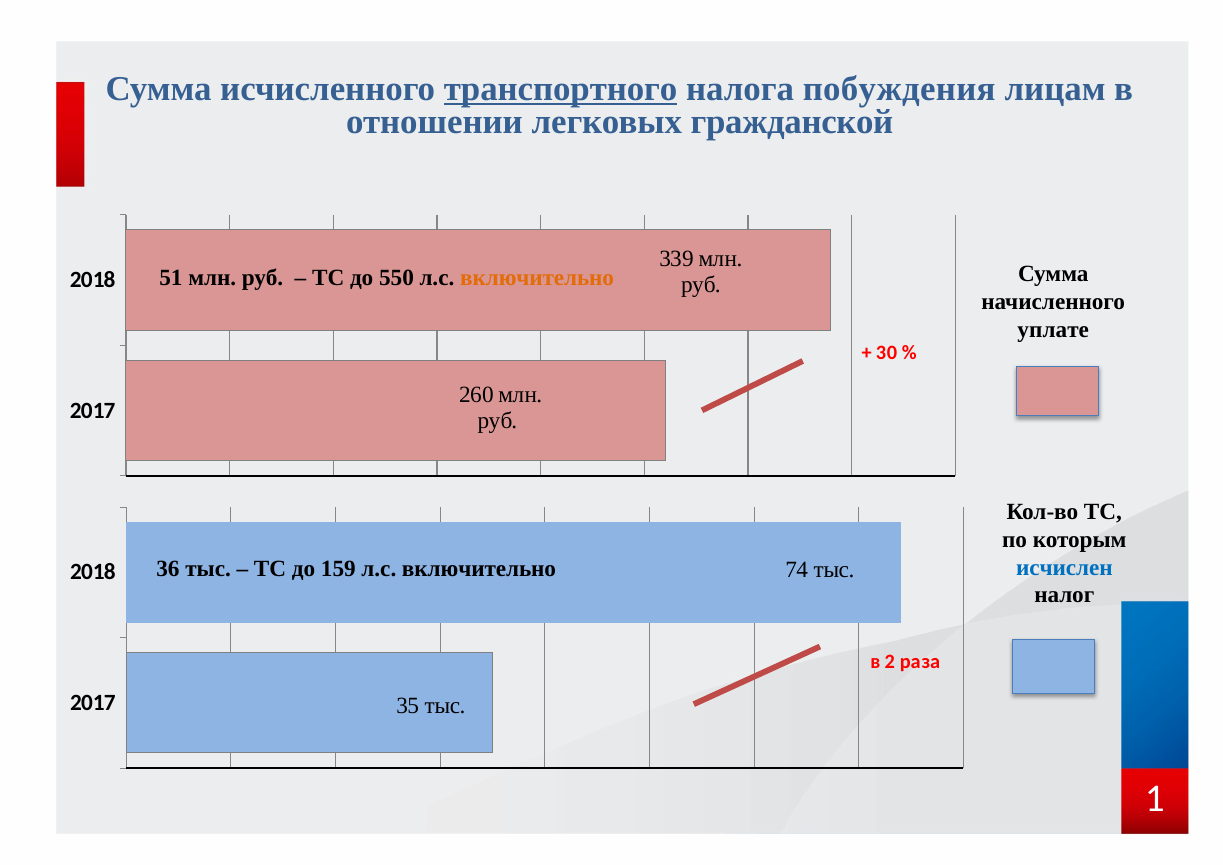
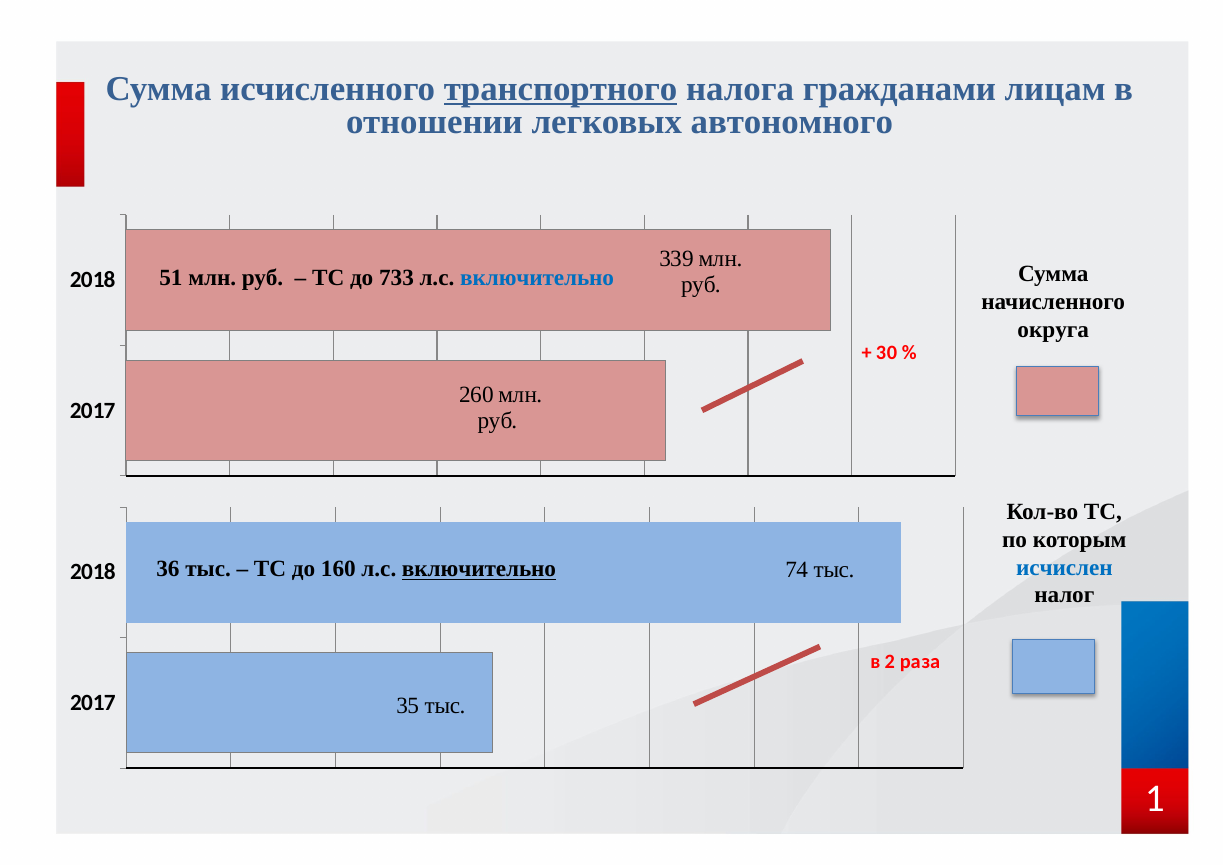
побуждения: побуждения -> гражданами (899, 89)
гражданской: гражданской -> автономного (792, 122)
550: 550 -> 733 (396, 277)
включительно colour: orange -> blue (537, 277)
уплате: уплате -> округа (1053, 330)
159: 159 -> 160 (338, 569)
включительно underline: none -> present (479, 569)
